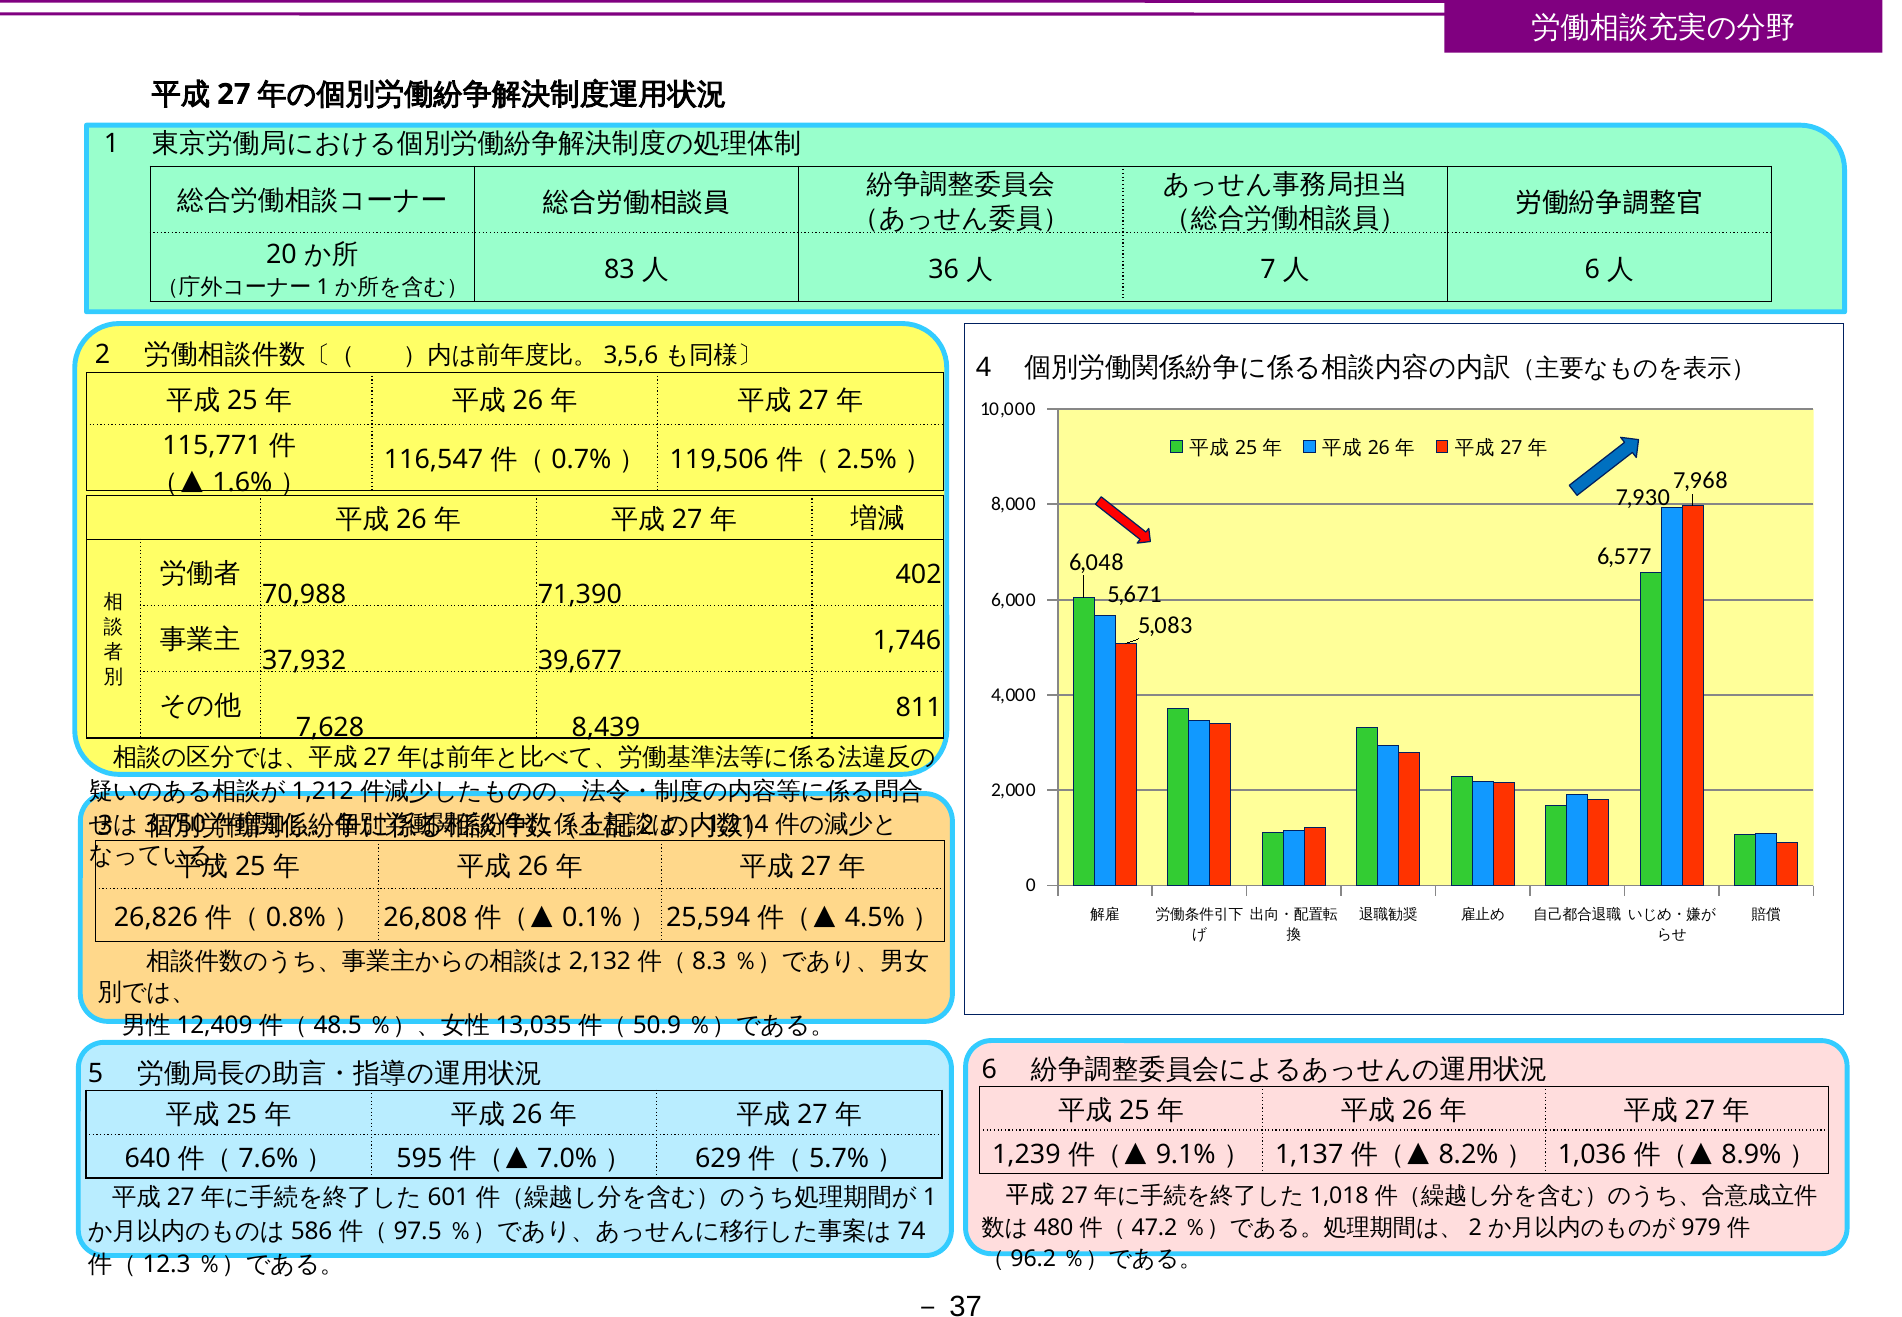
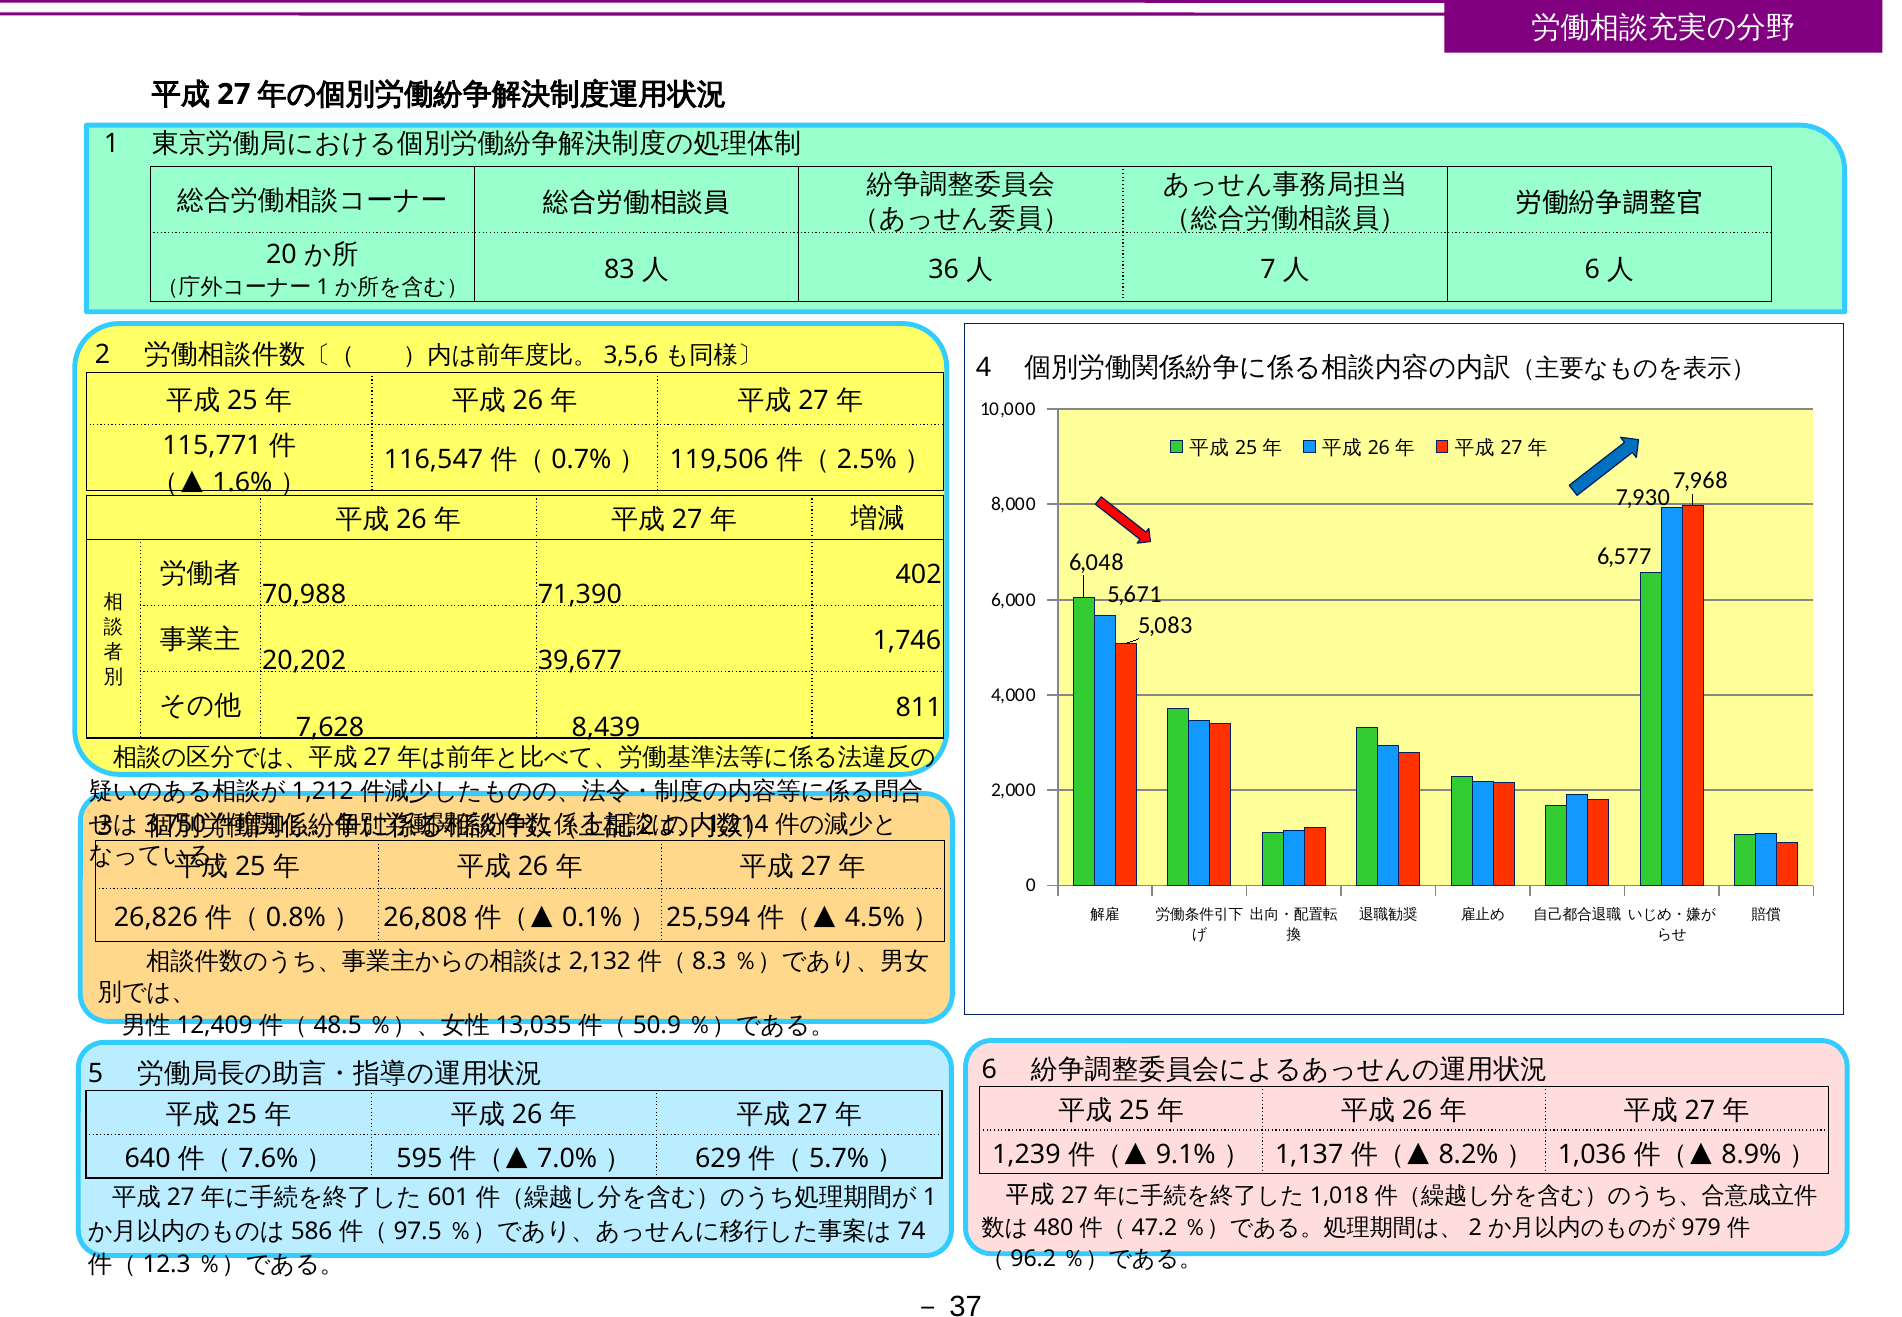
37,932: 37,932 -> 20,202 (304, 661)
